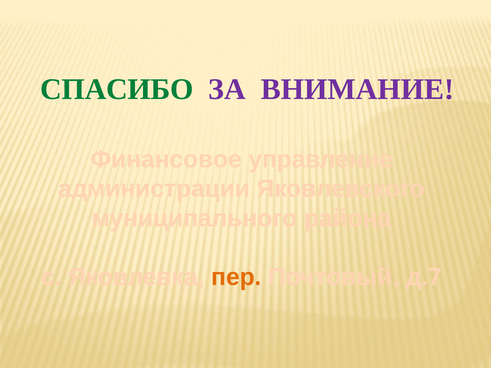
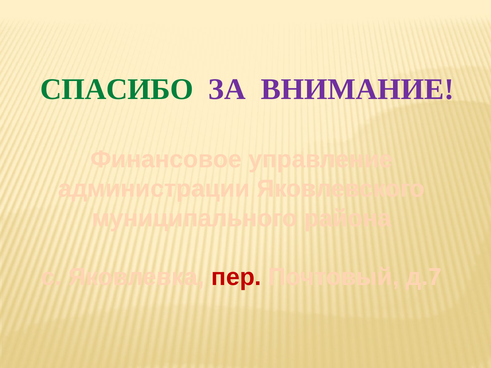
пер colour: orange -> red (236, 277)
